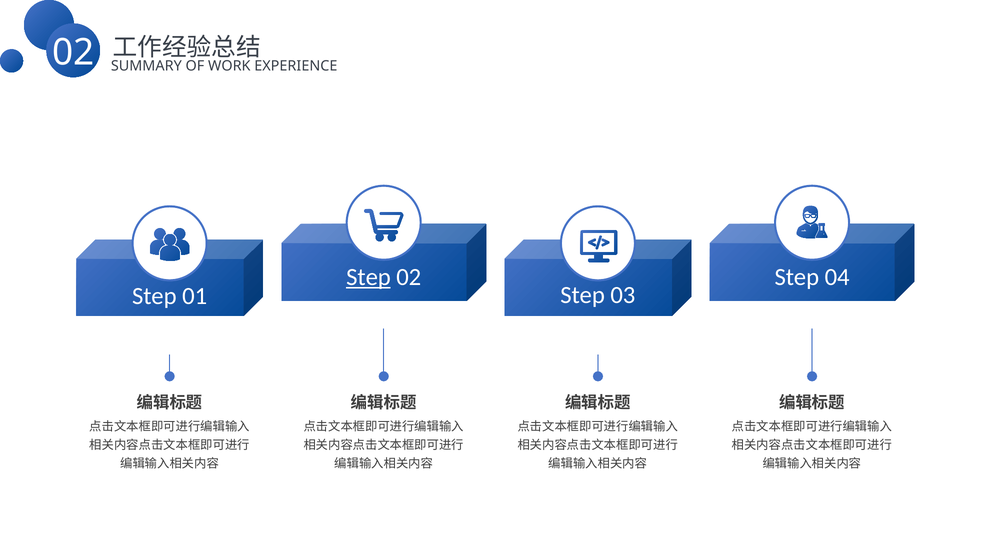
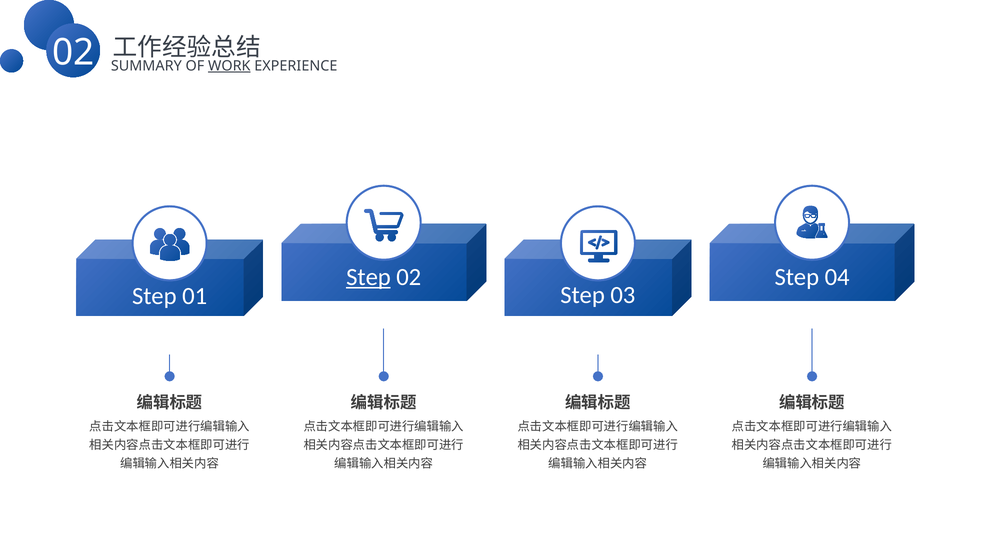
WORK underline: none -> present (229, 66)
